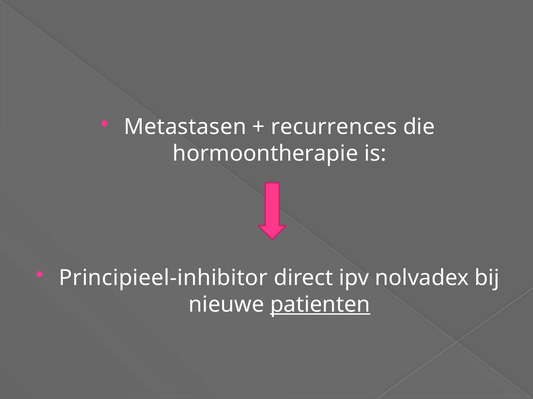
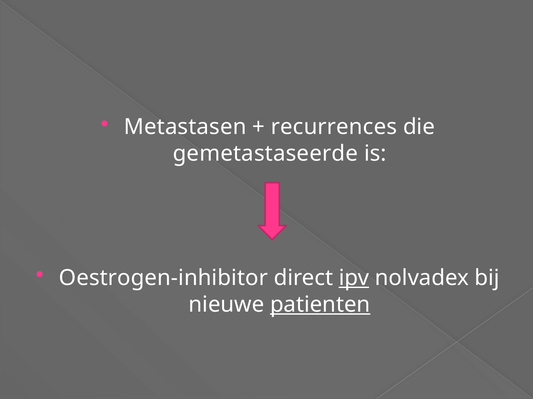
hormoontherapie: hormoontherapie -> gemetastaseerde (265, 154)
Principieel-inhibitor: Principieel-inhibitor -> Oestrogen-inhibitor (163, 278)
ipv underline: none -> present (354, 278)
